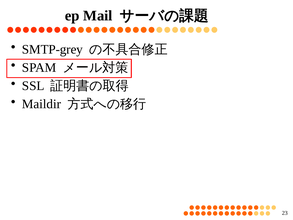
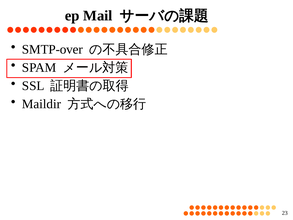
SMTP-grey: SMTP-grey -> SMTP-over (52, 49)
